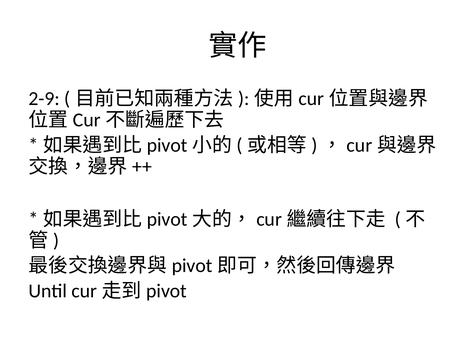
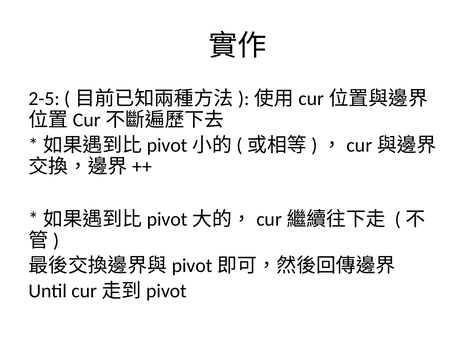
2-9: 2-9 -> 2-5 (44, 99)
